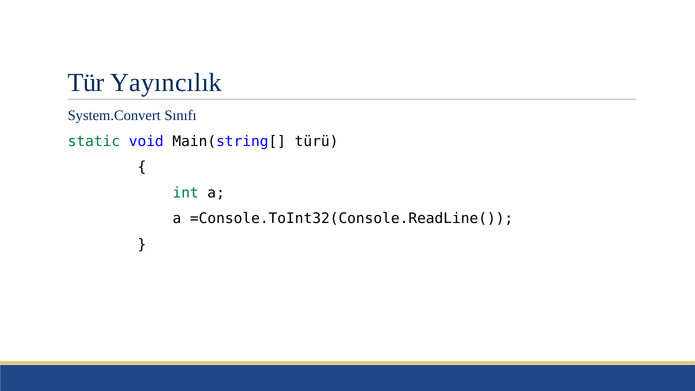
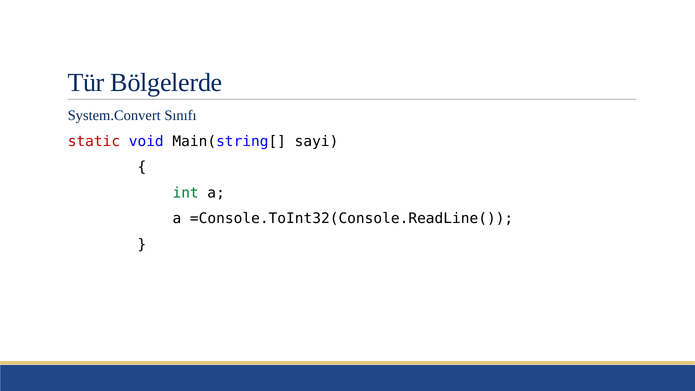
Yayıncılık: Yayıncılık -> Bölgelerde (166, 82)
static colour: green -> red (94, 141)
türü: türü -> sayi (317, 141)
